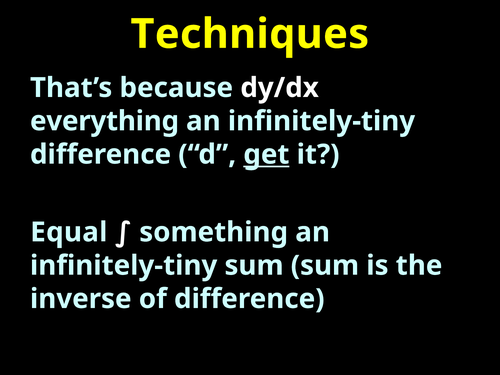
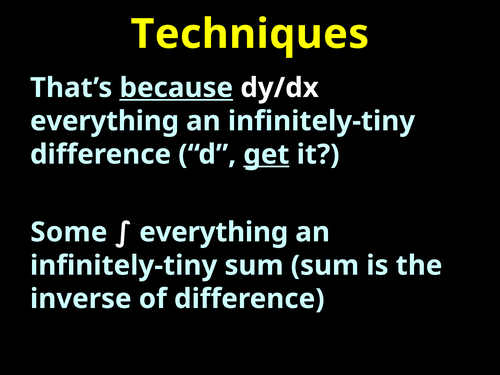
because underline: none -> present (176, 88)
Equal: Equal -> Some (69, 232)
something: something -> everything (214, 232)
